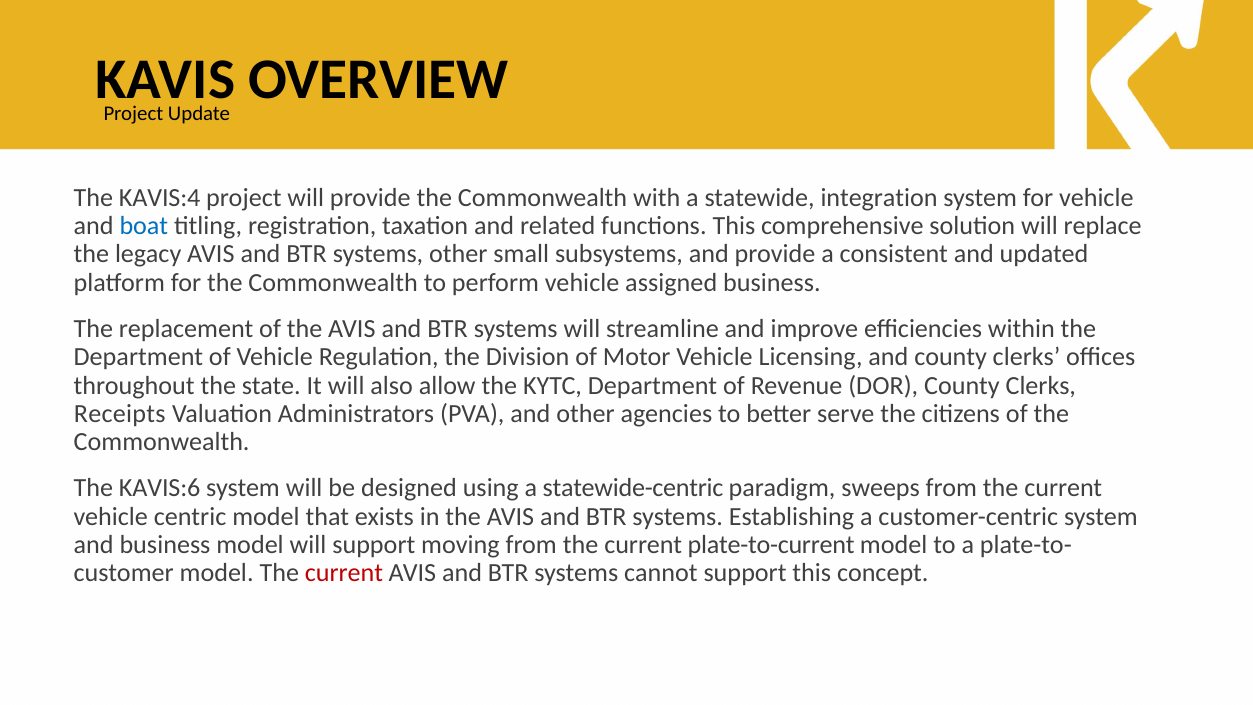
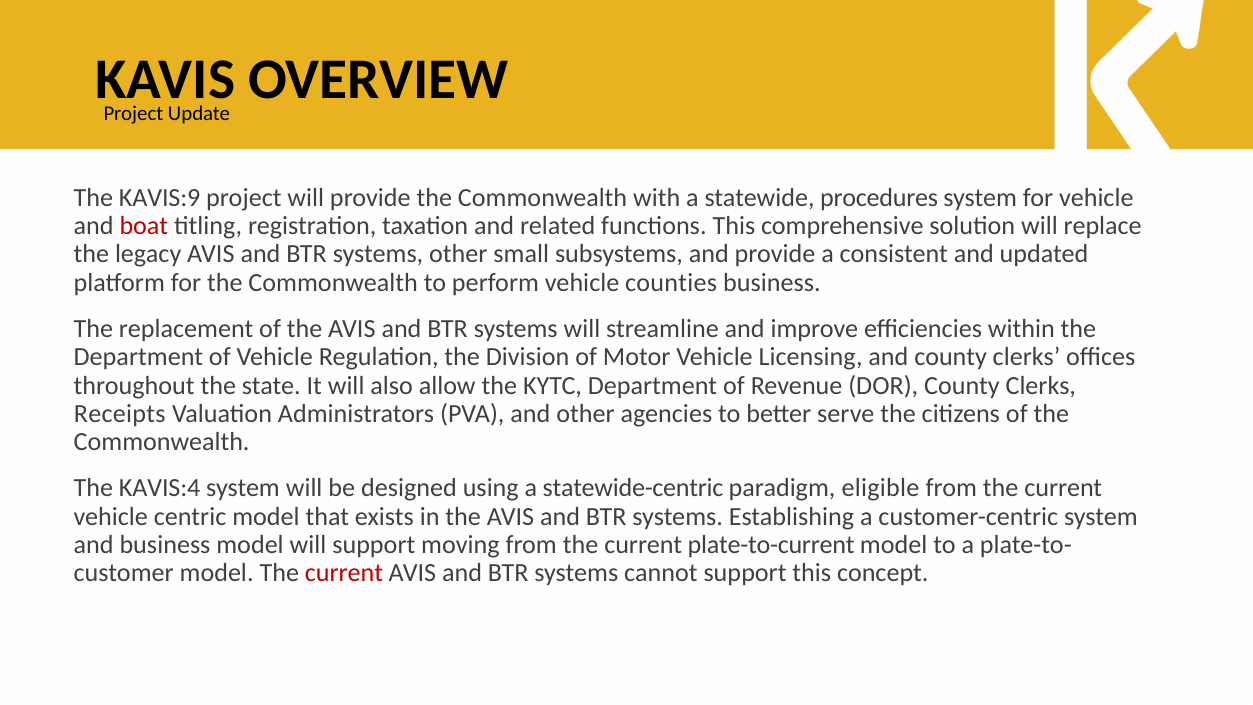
KAVIS:4: KAVIS:4 -> KAVIS:9 (160, 198)
integration: integration -> procedures (879, 198)
boat colour: blue -> red (144, 226)
assigned: assigned -> counties (671, 282)
KAVIS:6: KAVIS:6 -> KAVIS:4 (160, 488)
sweeps: sweeps -> eligible (880, 488)
